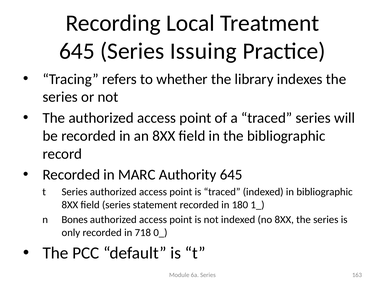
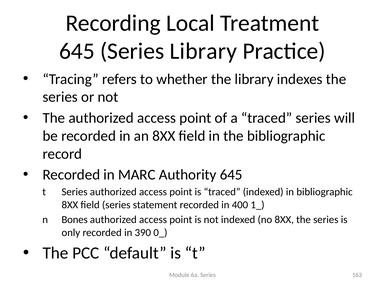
Series Issuing: Issuing -> Library (203, 51)
180: 180 -> 400 (240, 205)
718: 718 -> 390 (143, 233)
